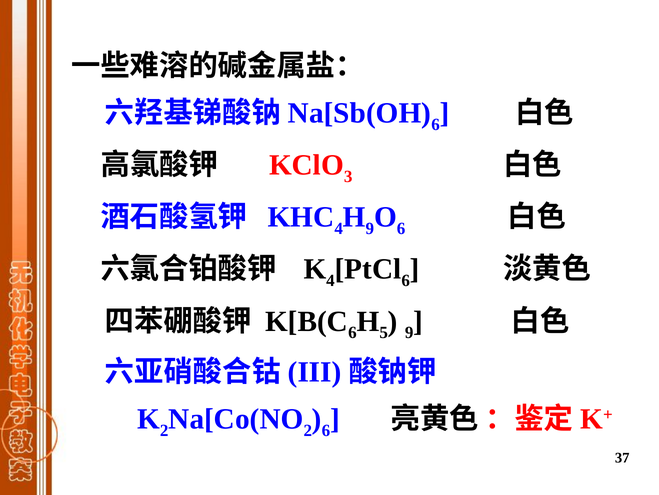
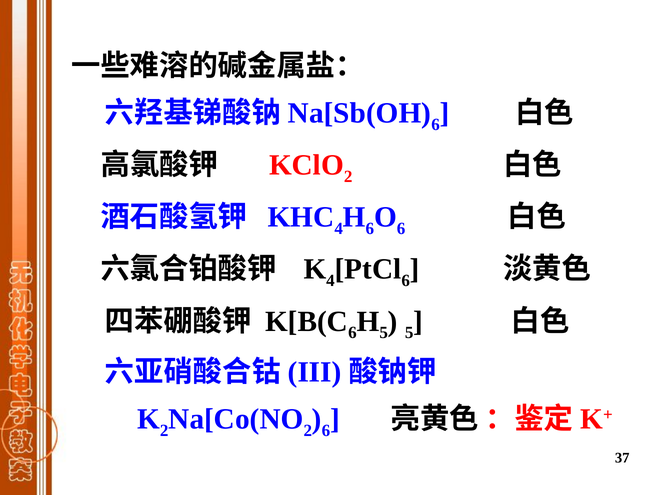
3: 3 -> 2 (348, 176)
9: 9 -> 6 (370, 228)
9: 9 -> 5 (409, 332)
